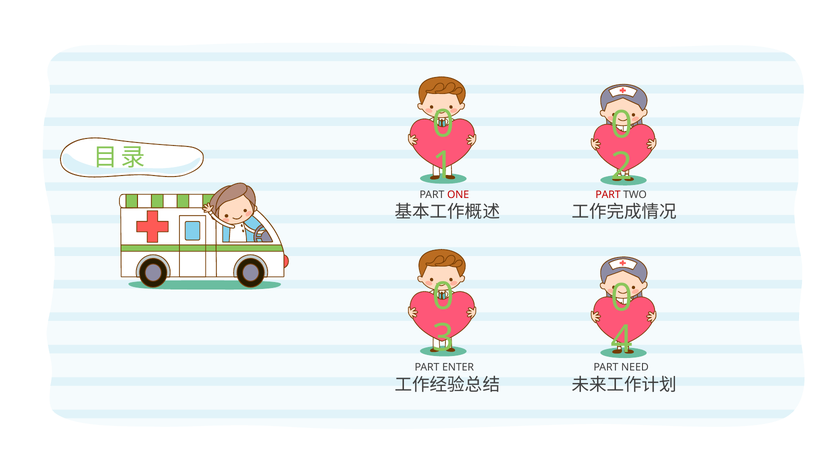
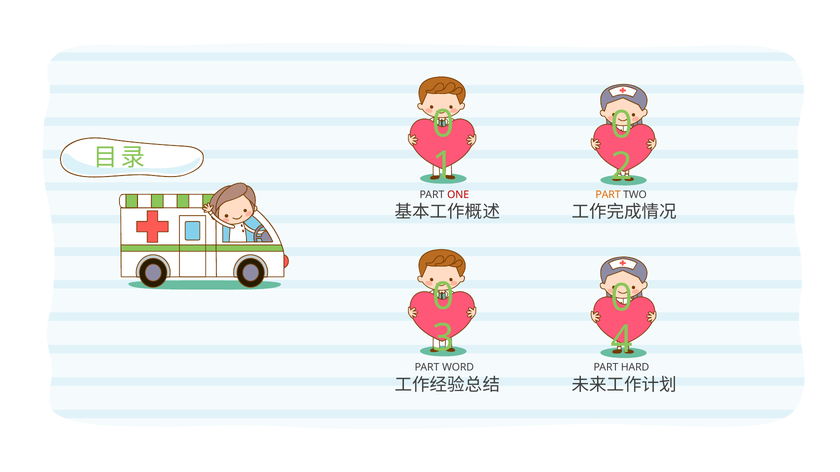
PART colour: red -> orange (608, 195)
ENTER: ENTER -> WORD (458, 368)
NEED: NEED -> HARD (635, 368)
